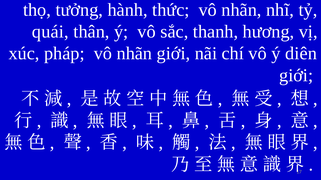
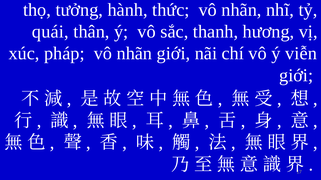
diên: diên -> viễn (301, 54)
